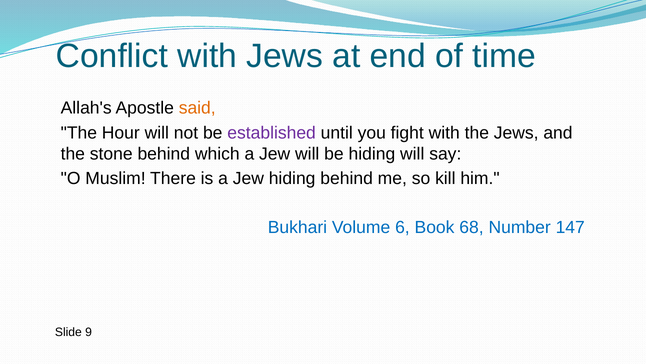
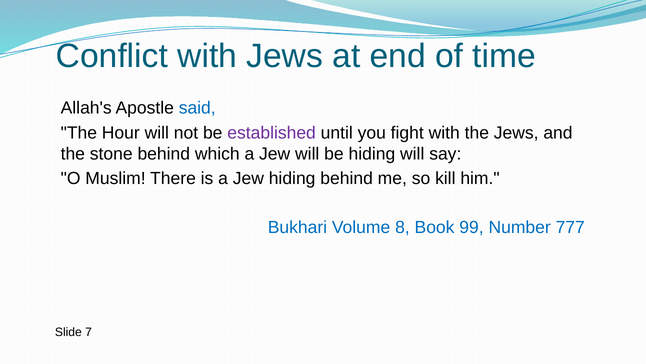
said colour: orange -> blue (197, 108)
6: 6 -> 8 (402, 227)
68: 68 -> 99 (471, 227)
147: 147 -> 777 (570, 227)
9: 9 -> 7 (89, 331)
